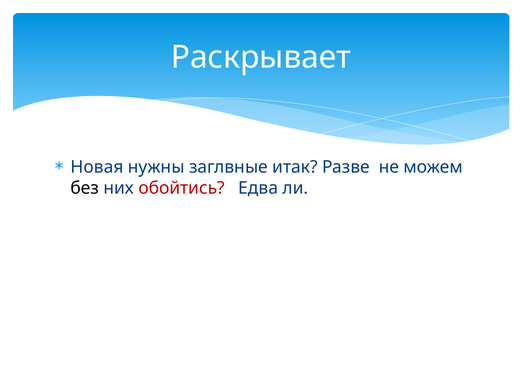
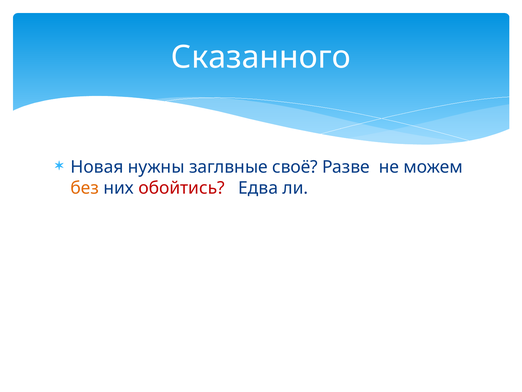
Раскрывает: Раскрывает -> Сказанного (261, 57)
итак: итак -> своё (295, 167)
без colour: black -> orange (85, 188)
